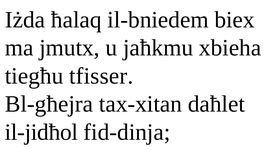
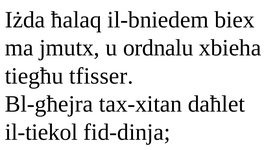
jaħkmu: jaħkmu -> ordnalu (158, 48)
il-jidħol: il-jidħol -> il-tiekol (41, 132)
